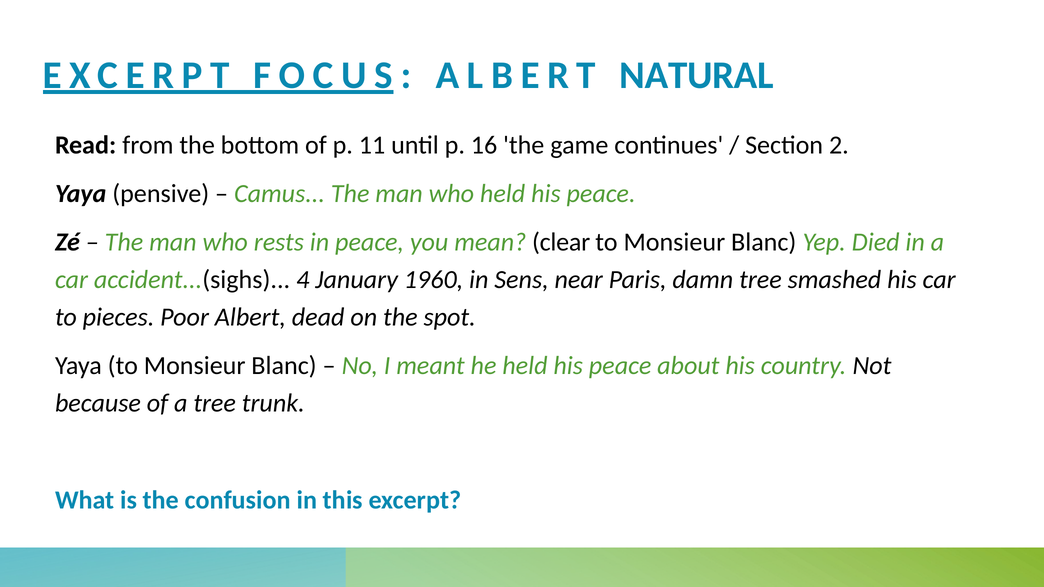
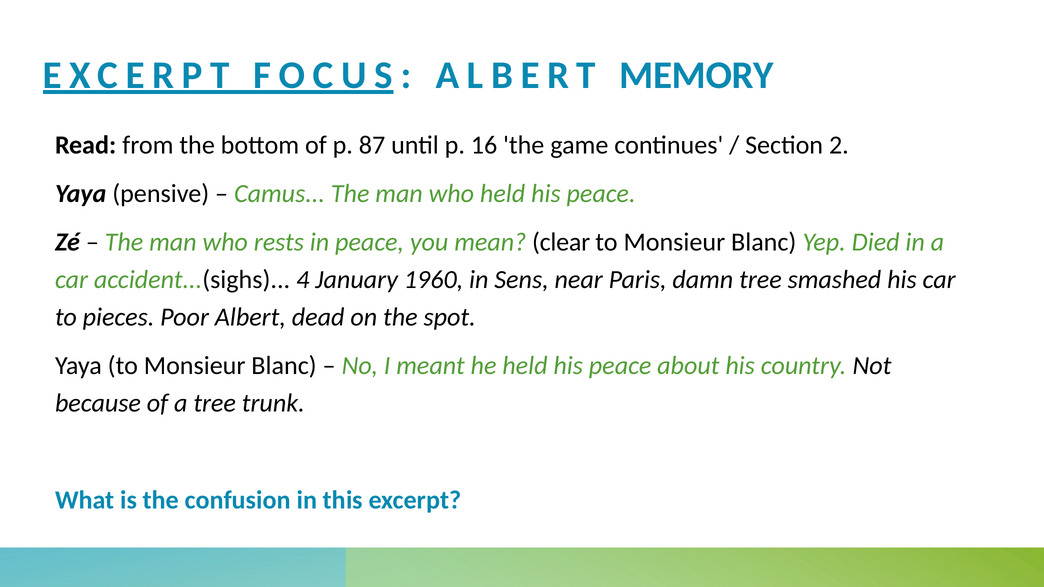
NATURAL: NATURAL -> MEMORY (697, 75)
11: 11 -> 87 (372, 145)
